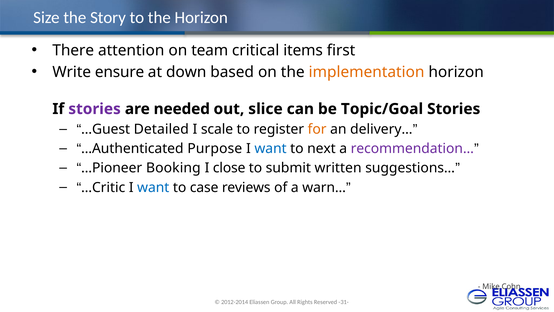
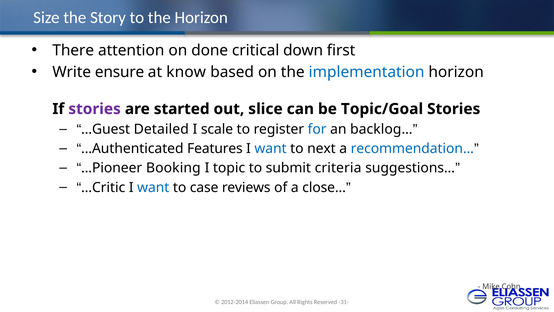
team: team -> done (210, 50)
items: items -> down (303, 50)
down: down -> know (186, 72)
implementation colour: orange -> blue (367, 72)
needed: needed -> started (182, 109)
for colour: orange -> blue (317, 129)
delivery…: delivery… -> backlog… (381, 129)
Purpose: Purpose -> Features (215, 148)
recommendation… colour: purple -> blue (412, 148)
close: close -> topic (229, 168)
written: written -> criteria (338, 168)
warn…: warn… -> close… (324, 187)
